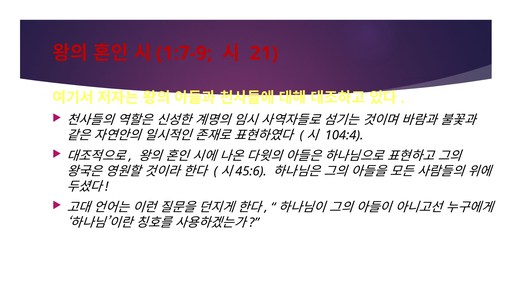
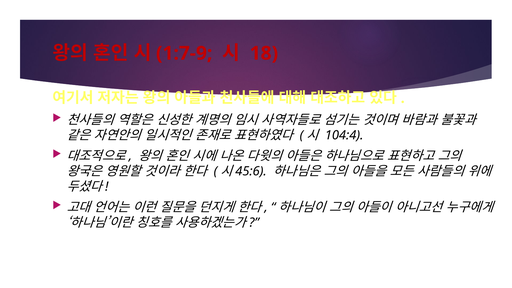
21: 21 -> 18 (264, 53)
